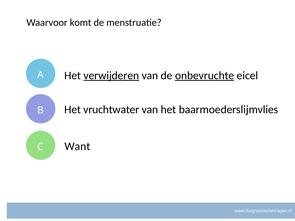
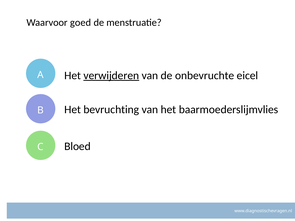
komt: komt -> goed (81, 22)
onbevruchte underline: present -> none (205, 76)
vruchtwater: vruchtwater -> bevruchting (111, 110)
Want: Want -> Bloed (77, 147)
